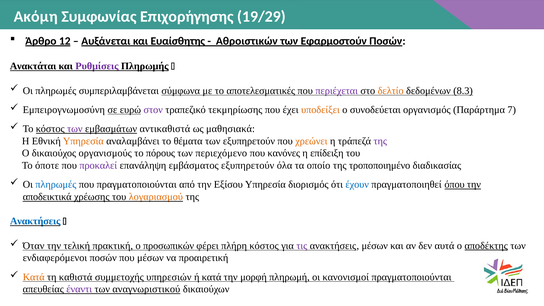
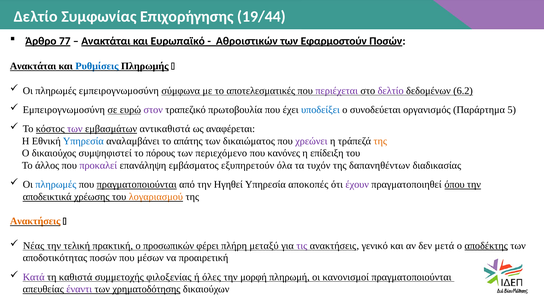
Ακόμη: Ακόμη -> Δελτίο (36, 17)
19/29: 19/29 -> 19/44 (261, 17)
12: 12 -> 77 (65, 41)
Αυξάνεται: Αυξάνεται -> Ανακτάται (106, 41)
Ευαίσθητης: Ευαίσθητης -> Ευρωπαϊκό (178, 41)
Ρυθμίσεις colour: purple -> blue (97, 66)
πληρωμές συμπεριλαμβάνεται: συμπεριλαμβάνεται -> εμπειρογνωμοσύνη (119, 91)
δελτίο colour: orange -> purple (391, 91)
8.3: 8.3 -> 6.2 (463, 91)
τεκμηρίωσης: τεκμηρίωσης -> πρωτοβουλία (235, 110)
υποδείξει colour: orange -> blue (320, 110)
7: 7 -> 5 (512, 110)
μαθησιακά: μαθησιακά -> αναφέρεται (231, 129)
Υπηρεσία colour: orange -> blue (83, 141)
θέματα: θέματα -> απάτης (188, 141)
των εξυπηρετούν: εξυπηρετούν -> δικαιώματος (249, 141)
χρεώνει colour: orange -> purple (311, 141)
της colour: purple -> orange (380, 141)
οργανισμούς: οργανισμούς -> συμψηφιστεί (105, 153)
όποτε: όποτε -> άλλος (47, 165)
οποίο: οποίο -> τυχόν (319, 165)
τροποποιημένο: τροποποιημένο -> δαπανηθέντων (380, 165)
πραγματοποιούνται underline: none -> present (137, 185)
Εξίσου: Εξίσου -> Ηγηθεί (228, 185)
διορισμός: διορισμός -> αποκοπές (308, 185)
έχουν colour: blue -> purple (357, 185)
Ανακτήσεις colour: blue -> orange (35, 221)
Όταν: Όταν -> Νέας (34, 246)
πλήρη κόστος: κόστος -> μεταξύ (264, 246)
ανακτήσεις μέσων: μέσων -> γενικό (375, 246)
αυτά: αυτά -> μετά (444, 246)
ενδιαφερόμενοι: ενδιαφερόμενοι -> αποδοτικότητας (55, 258)
Κατά colour: orange -> purple (34, 277)
υπηρεσιών: υπηρεσιών -> φιλοξενίας (169, 277)
ή κατά: κατά -> όλες (211, 277)
αναγνωριστικού: αναγνωριστικού -> χρηματοδότησης (146, 289)
